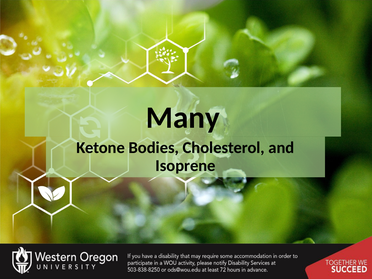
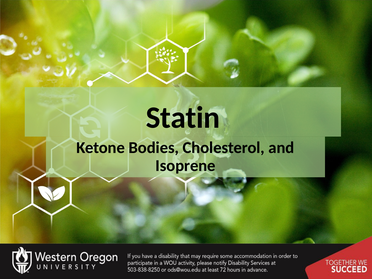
Many: Many -> Statin (183, 118)
